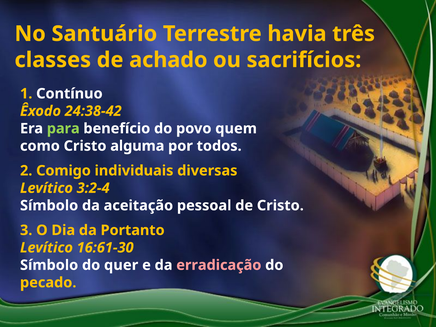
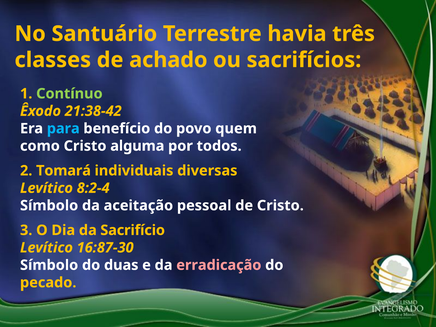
Contínuo colour: white -> light green (69, 94)
24:38-42: 24:38-42 -> 21:38-42 (93, 111)
para colour: light green -> light blue (63, 129)
Comigo: Comigo -> Tomará (64, 171)
3:2-4: 3:2-4 -> 8:2-4 (93, 188)
Portanto: Portanto -> Sacrifício (133, 230)
16:61-30: 16:61-30 -> 16:87-30 (105, 248)
quer: quer -> duas (121, 265)
